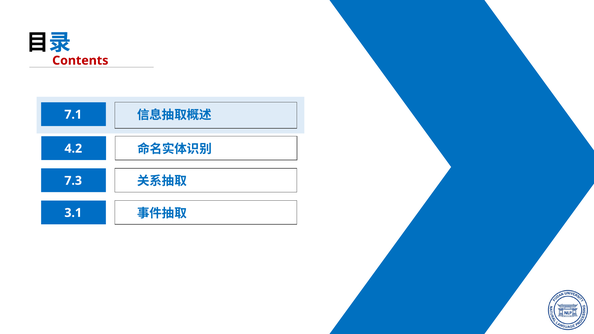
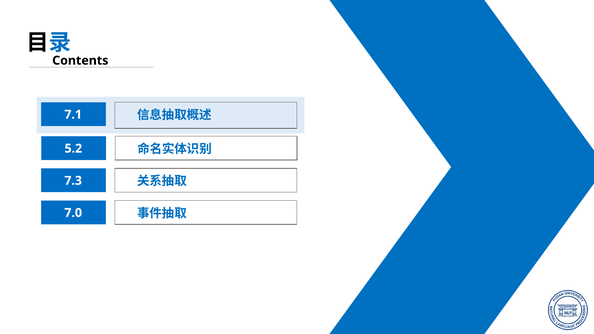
Contents colour: red -> black (80, 61)
4.2: 4.2 -> 5.2 (73, 149)
3.1: 3.1 -> 7.0 (73, 213)
